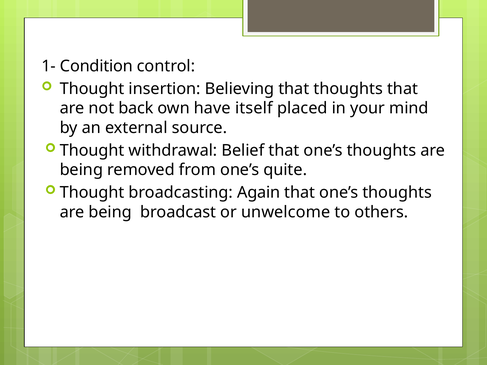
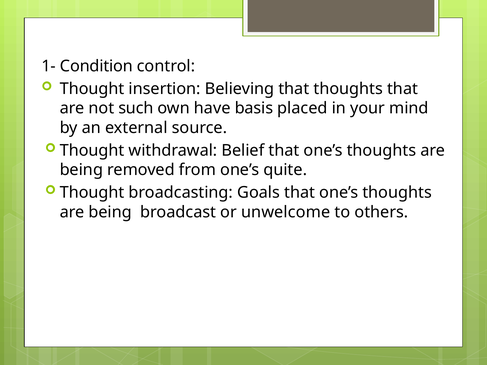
back: back -> such (136, 108)
itself: itself -> basis (254, 108)
Again: Again -> Goals (259, 193)
